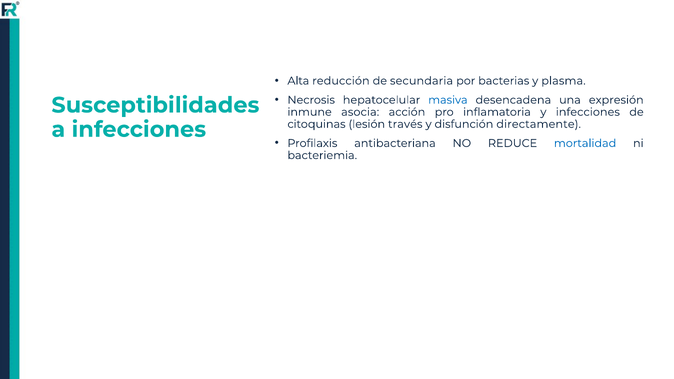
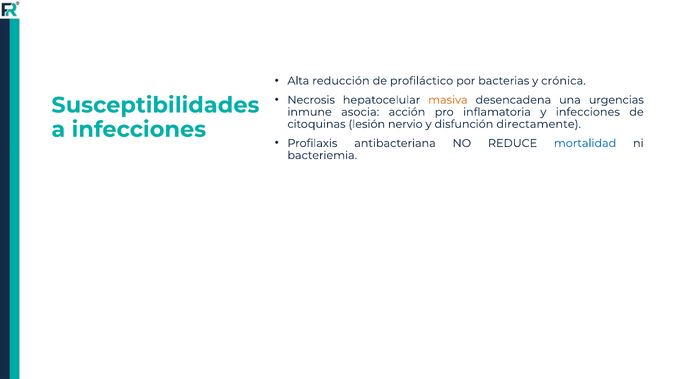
secundaria: secundaria -> profiláctico (422, 81)
plasma: plasma -> crónica (563, 81)
masiva colour: blue -> orange (448, 100)
expresión: expresión -> urgencias (616, 100)
través: través -> nervio (405, 124)
